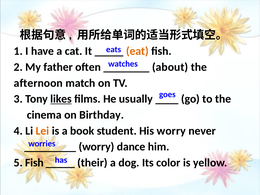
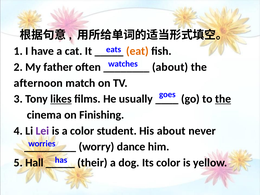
the underline: none -> present (223, 99)
Birthday: Birthday -> Finishing (102, 115)
Lei colour: orange -> purple (42, 131)
a book: book -> color (82, 131)
His worry: worry -> about (171, 131)
5 Fish: Fish -> Hall (34, 163)
